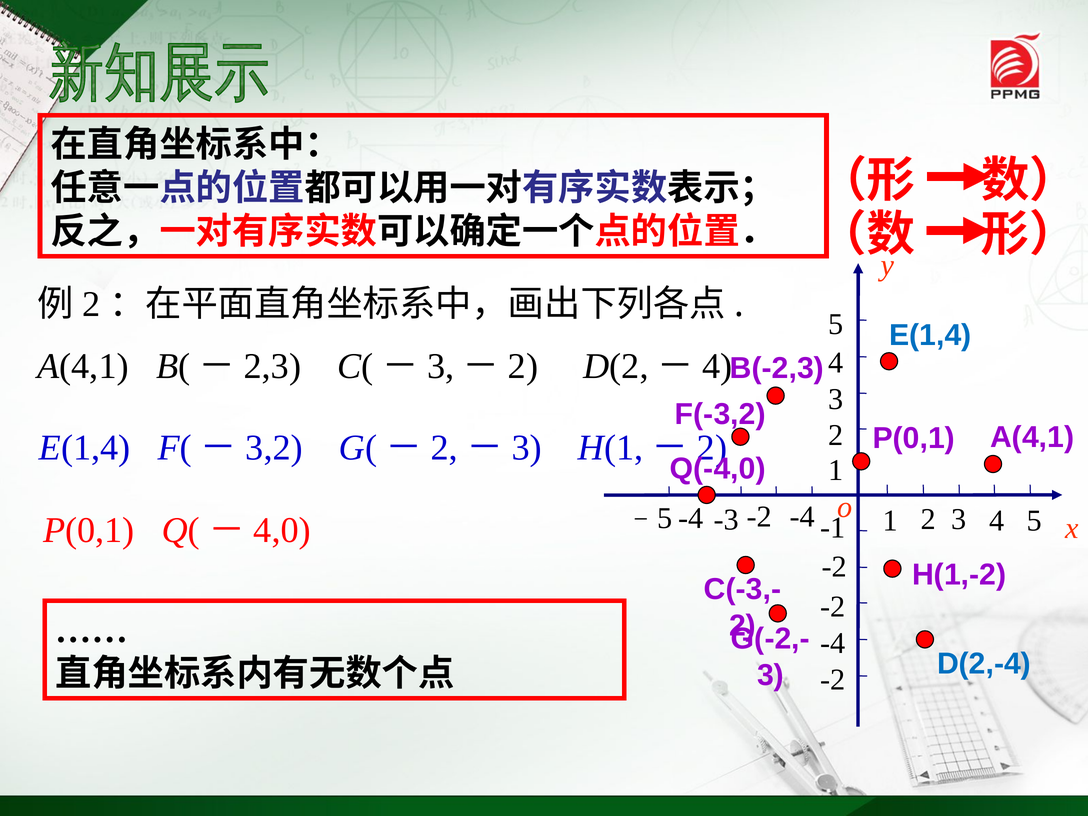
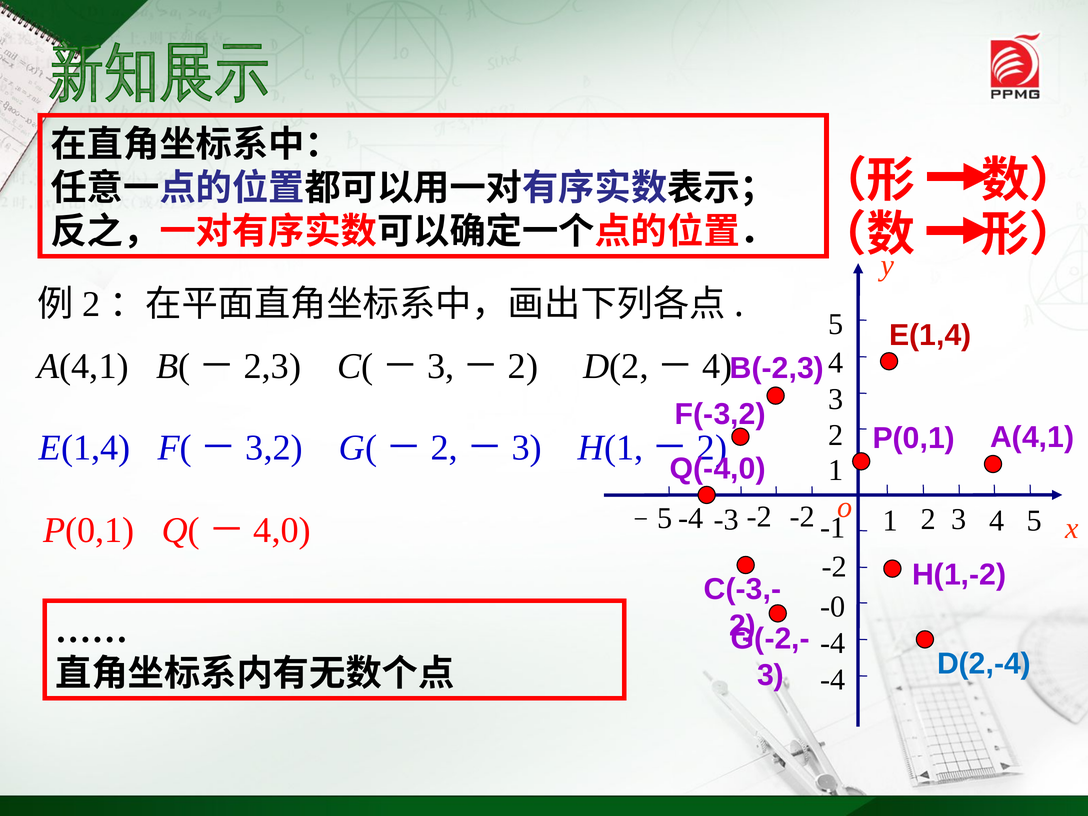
E(1,4 colour: blue -> red (930, 335)
-4: -4 -> -2 (802, 517)
-2: -2 -> -0 (833, 607)
-2: -2 -> -4 (833, 680)
